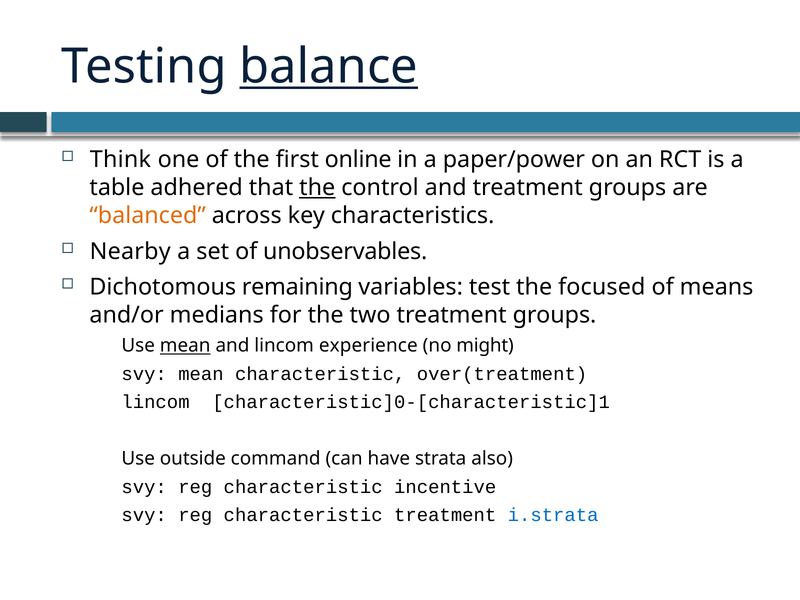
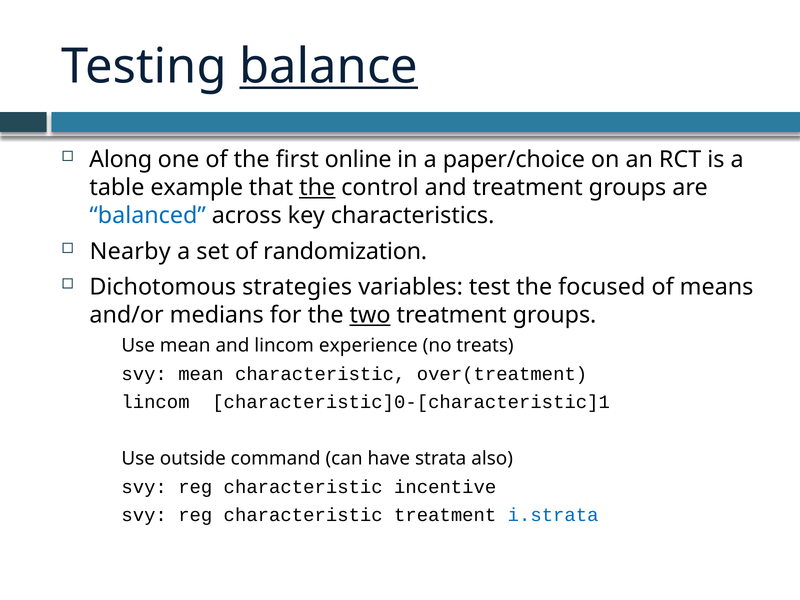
Think: Think -> Along (121, 160)
paper/power: paper/power -> paper/choice (514, 160)
adhered: adhered -> example (197, 188)
balanced colour: orange -> blue (148, 216)
unobservables: unobservables -> randomization (345, 251)
remaining: remaining -> strategies (297, 287)
two underline: none -> present (370, 315)
mean underline: present -> none (185, 346)
might: might -> treats (485, 346)
